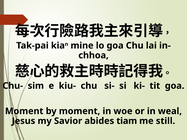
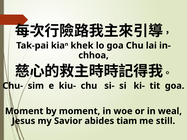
mine: mine -> khek (82, 46)
